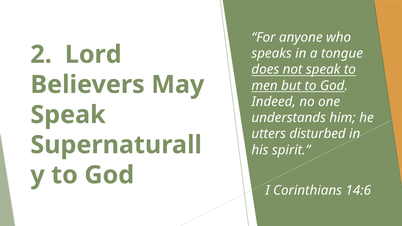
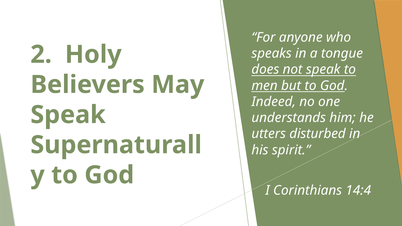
Lord: Lord -> Holy (93, 55)
14:6: 14:6 -> 14:4 (358, 191)
